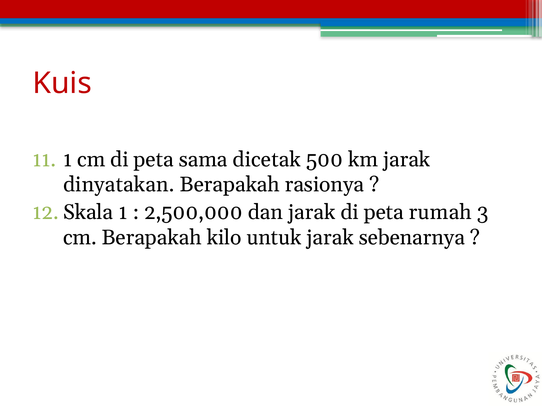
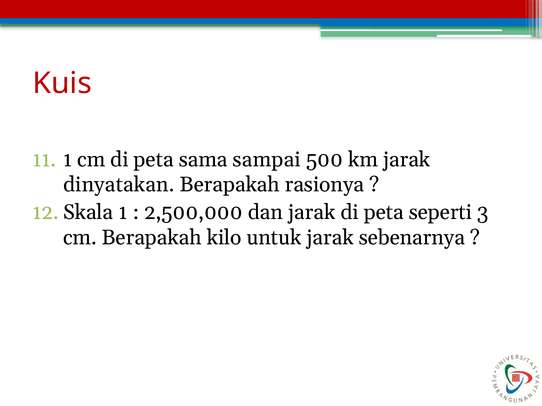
dicetak: dicetak -> sampai (267, 160)
rumah: rumah -> seperti (440, 212)
